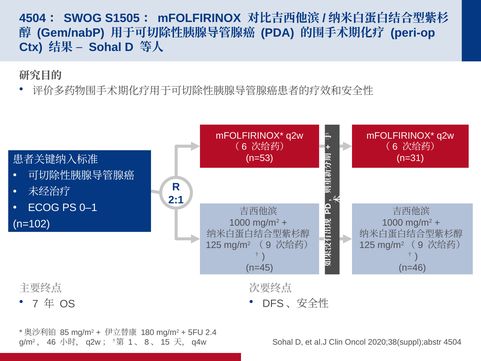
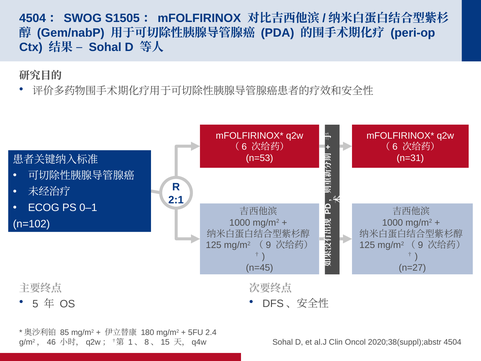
n=46: n=46 -> n=27 (412, 267)
7: 7 -> 5 (35, 304)
